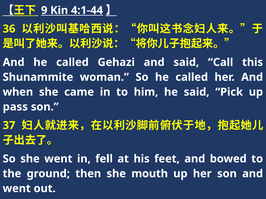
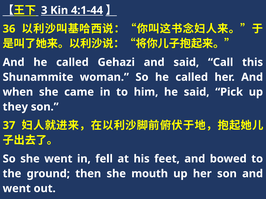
9: 9 -> 3 (44, 10)
pass: pass -> they (15, 107)
